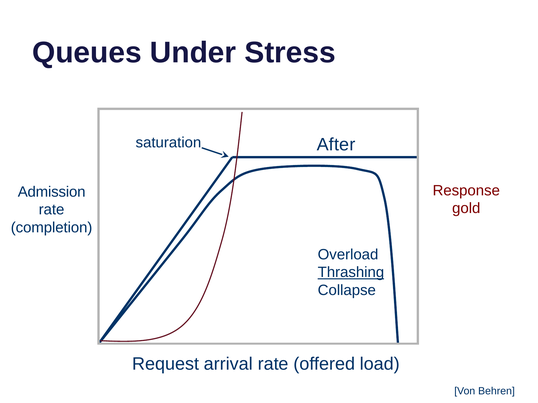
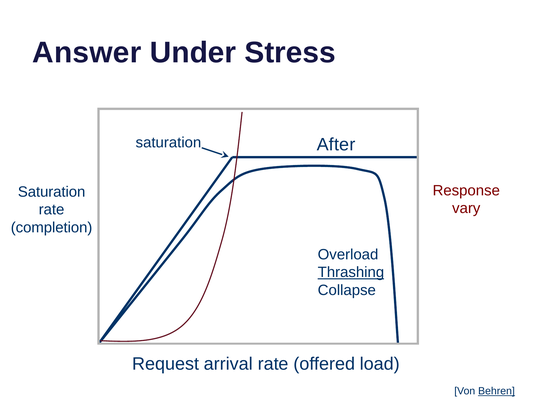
Queues: Queues -> Answer (87, 53)
Admission: Admission -> Saturation (52, 192)
gold: gold -> vary (466, 209)
Behren underline: none -> present (496, 392)
